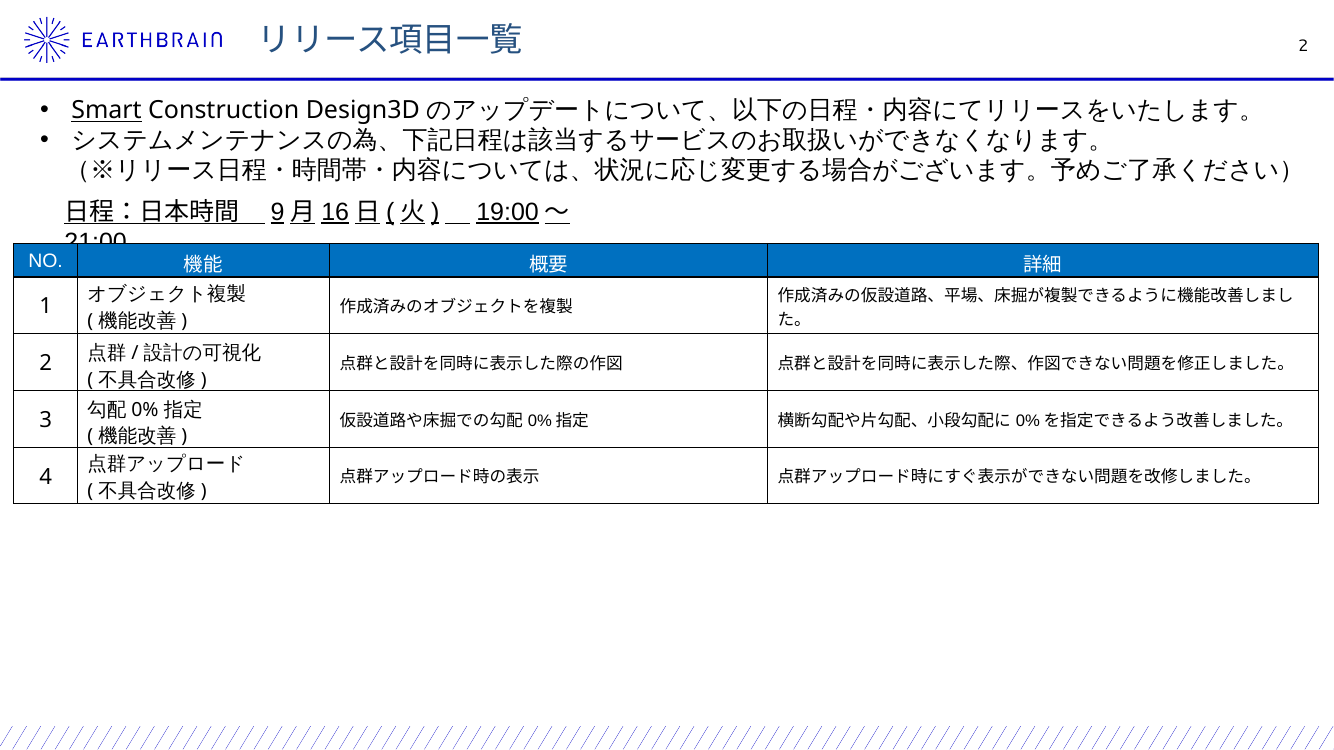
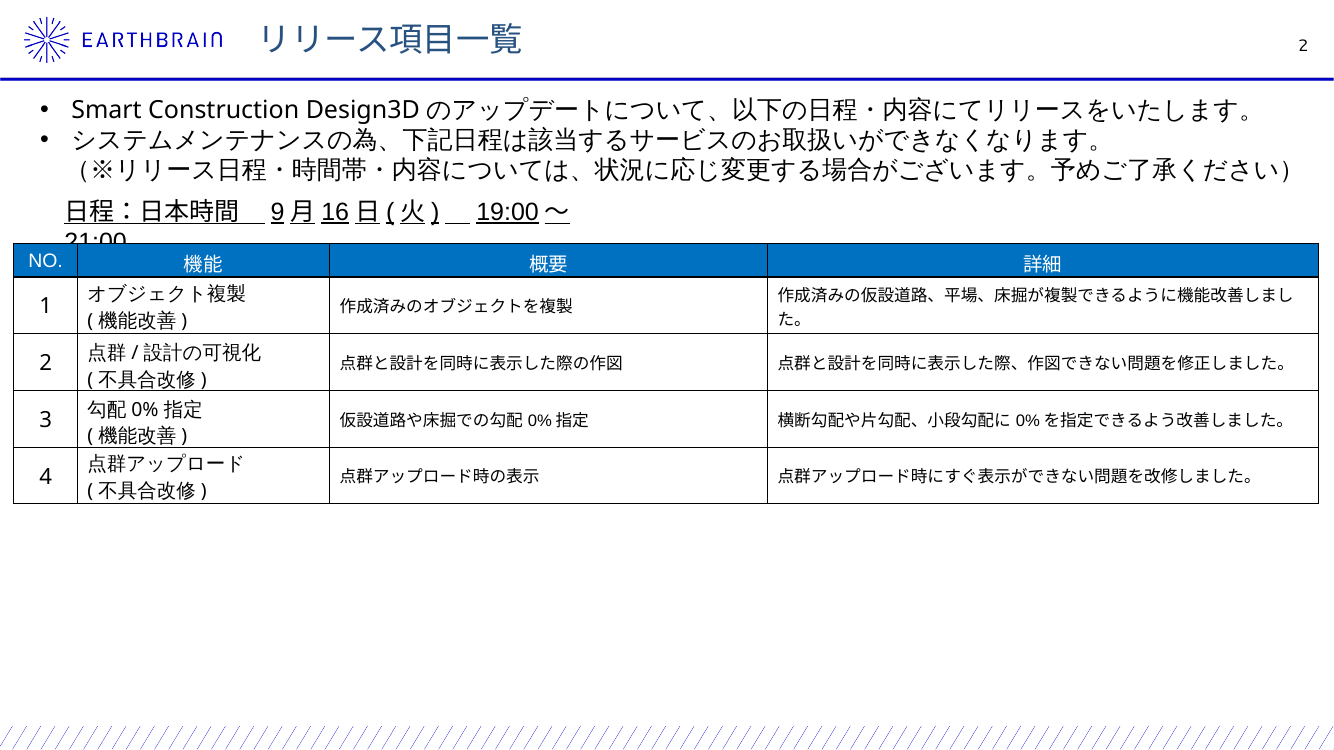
Smart underline: present -> none (107, 111)
